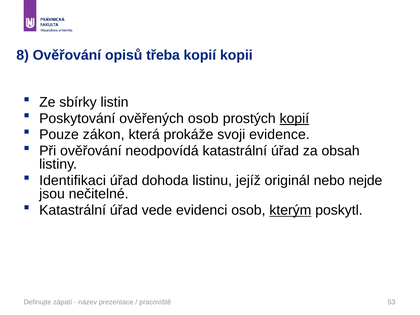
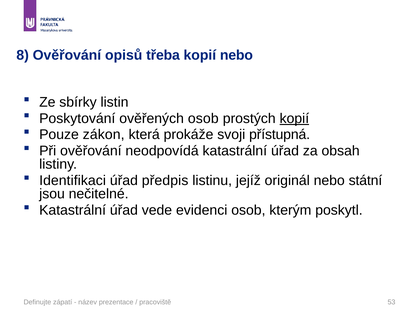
kopií kopii: kopii -> nebo (236, 55)
evidence: evidence -> přístupná (280, 135)
dohoda: dohoda -> předpis (165, 181)
nejde: nejde -> státní (365, 181)
kterým underline: present -> none (290, 210)
